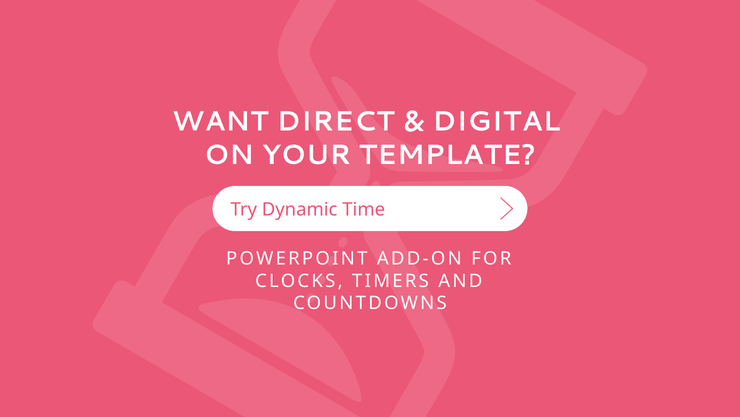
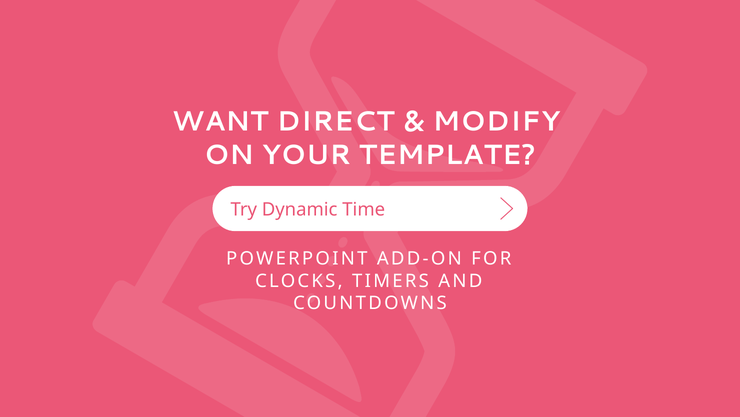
DIGITAL: DIGITAL -> MODIFY (496, 122)
